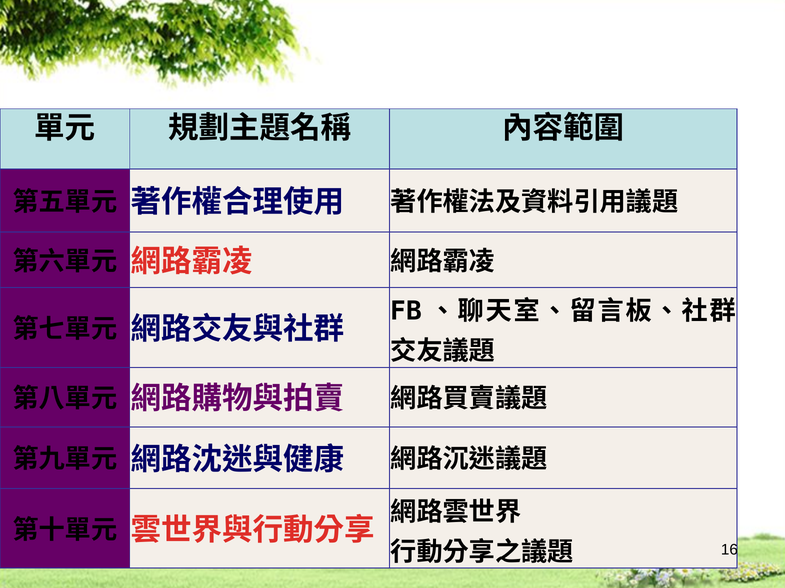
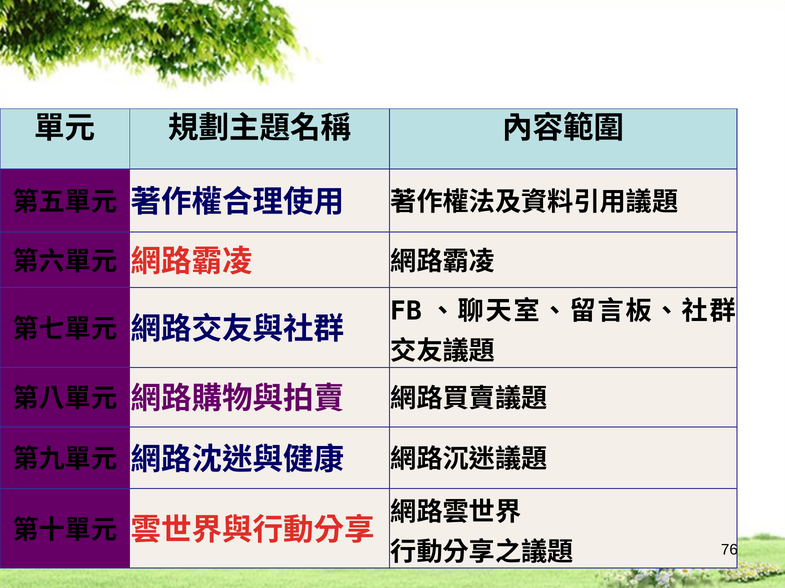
16: 16 -> 76 (729, 550)
